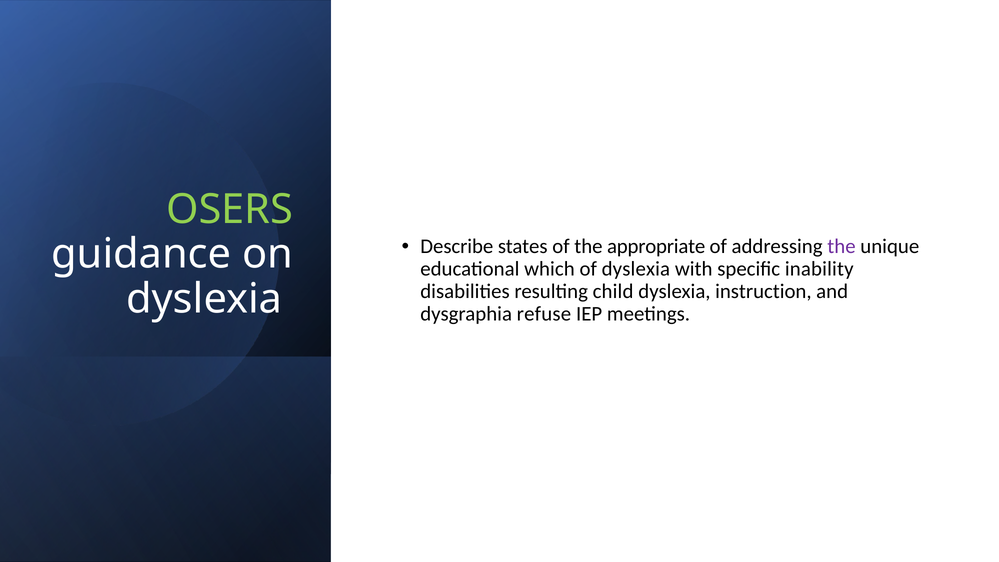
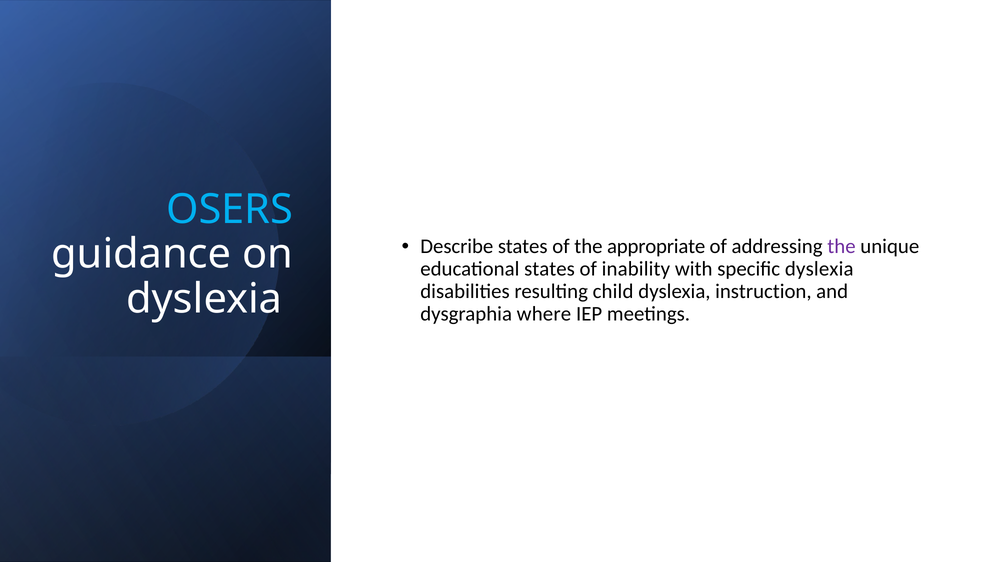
OSERS colour: light green -> light blue (230, 209)
educational which: which -> states (549, 269)
of dyslexia: dyslexia -> inability (636, 269)
specific inability: inability -> dyslexia (819, 269)
refuse: refuse -> where (544, 314)
